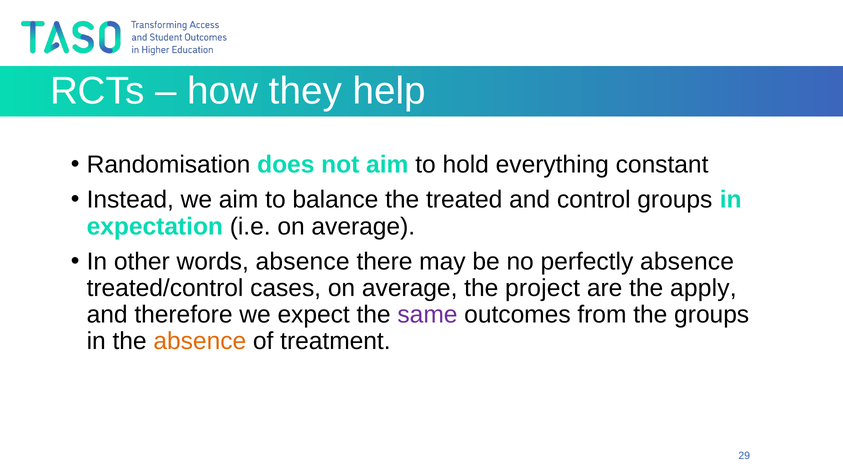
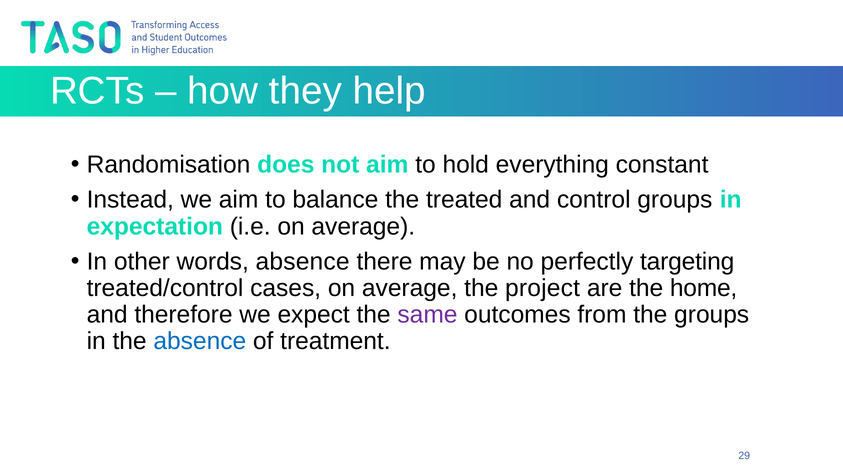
perfectly absence: absence -> targeting (687, 262)
apply: apply -> home (704, 288)
absence colour: orange -> blue (200, 342)
